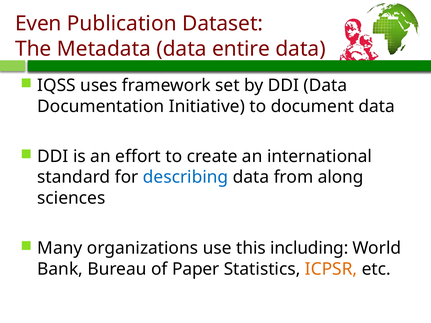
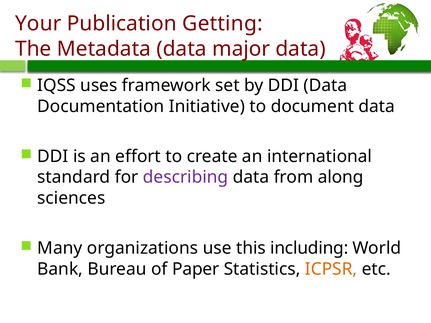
Even: Even -> Your (38, 24)
Dataset: Dataset -> Getting (223, 24)
entire: entire -> major (241, 49)
describing colour: blue -> purple (186, 177)
